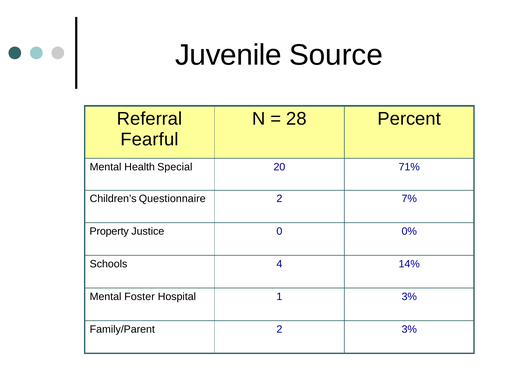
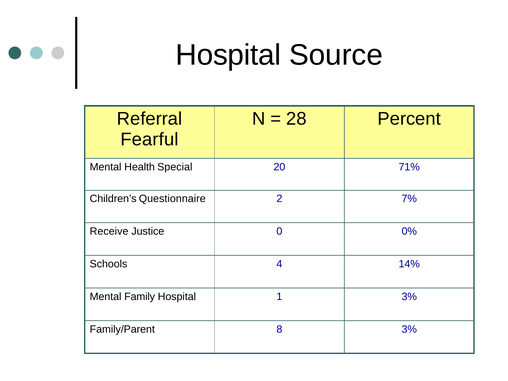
Juvenile: Juvenile -> Hospital (228, 55)
Property: Property -> Receive (109, 231)
Foster: Foster -> Family (140, 297)
Family/Parent 2: 2 -> 8 (279, 329)
